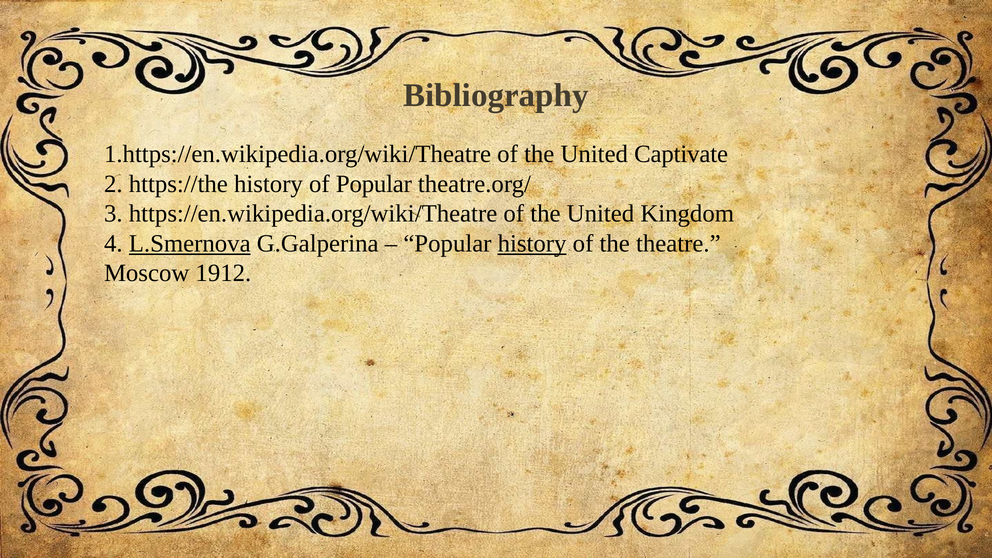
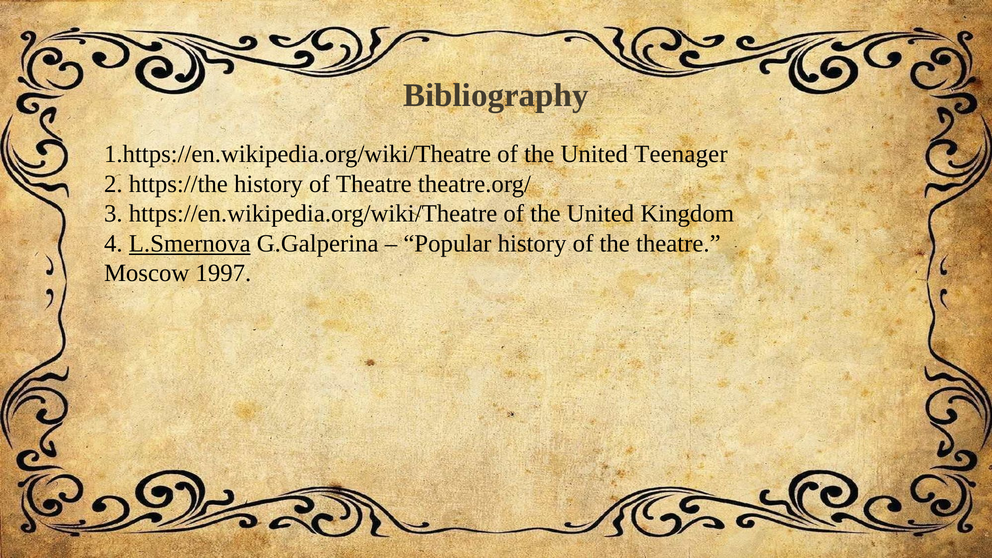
Captivate: Captivate -> Teenager (681, 154)
of Popular: Popular -> Theatre (374, 184)
history underline: present -> none (532, 243)
1912: 1912 -> 1997 (223, 273)
